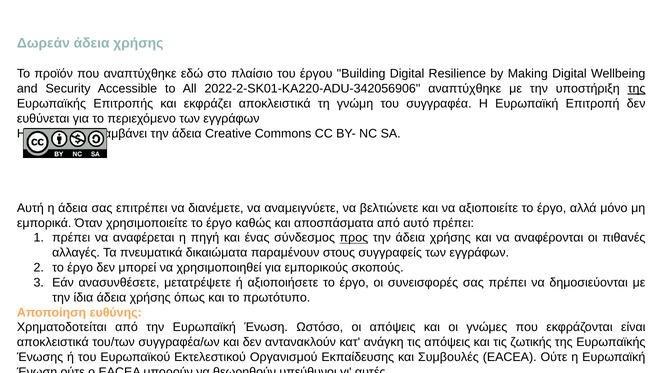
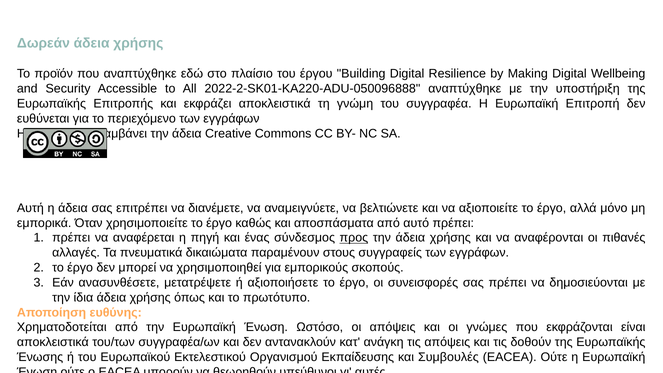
2022-2-SK01-KA220-ADU-342056906: 2022-2-SK01-KA220-ADU-342056906 -> 2022-2-SK01-KA220-ADU-050096888 (312, 89)
της underline: present -> none (637, 89)
ζωτικής: ζωτικής -> δοθούν (531, 342)
